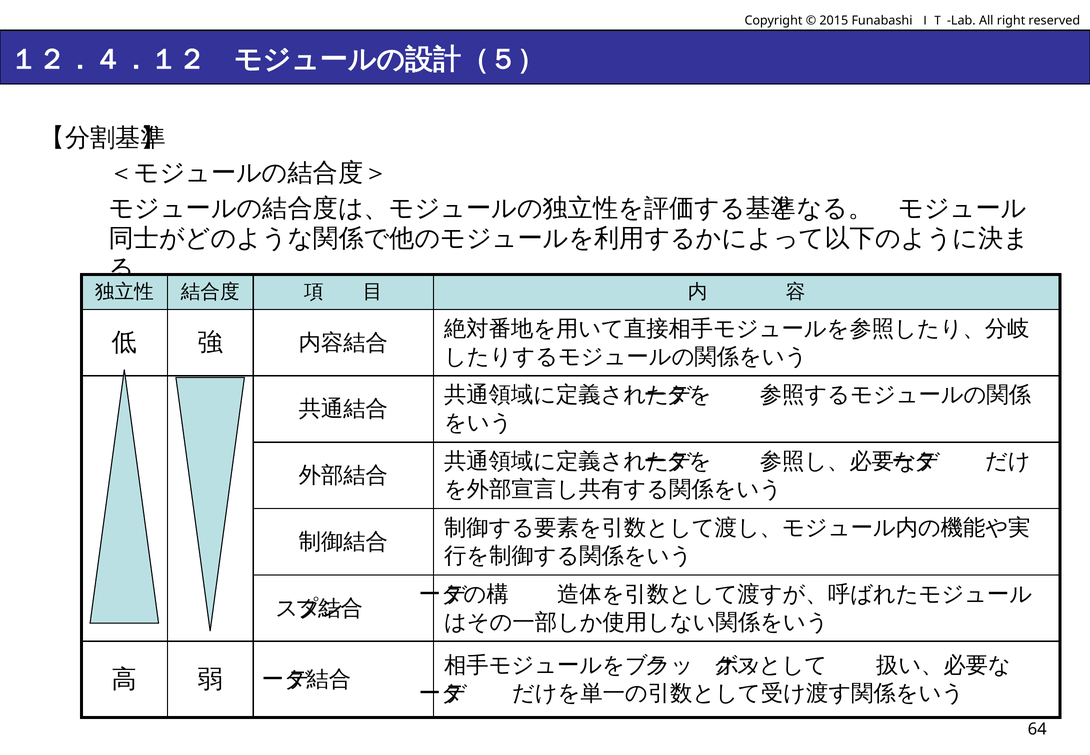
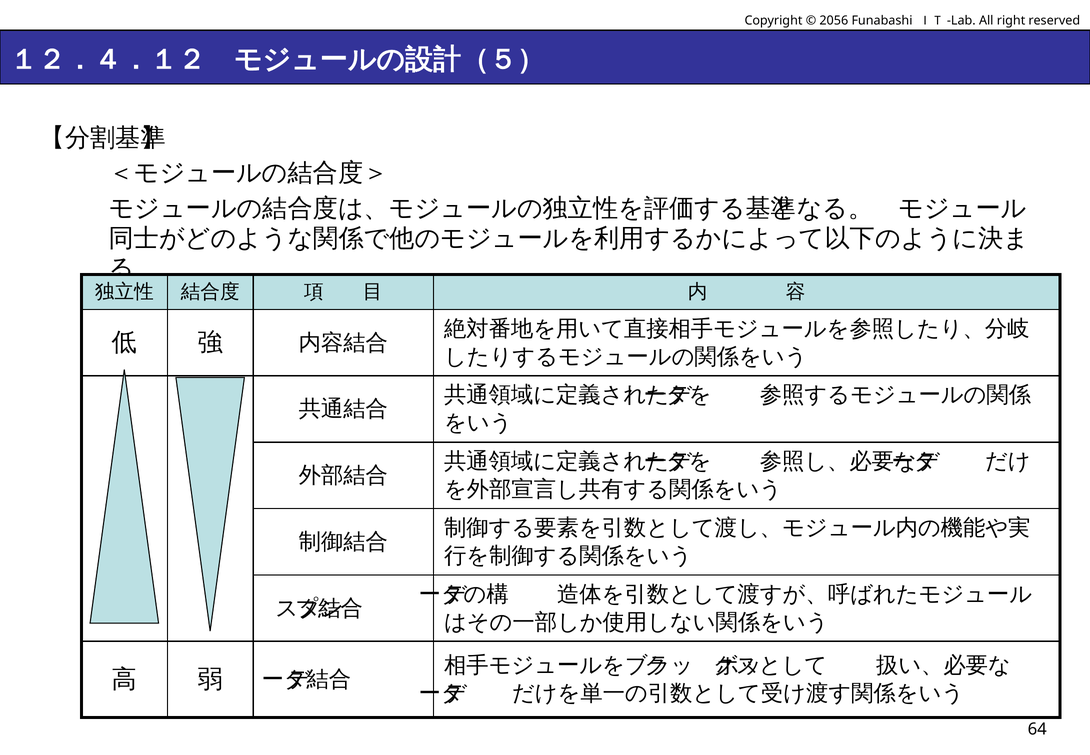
2015: 2015 -> 2056 (834, 20)
